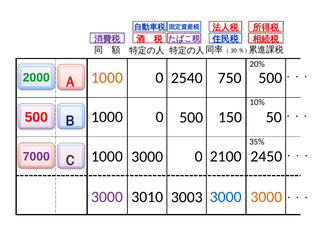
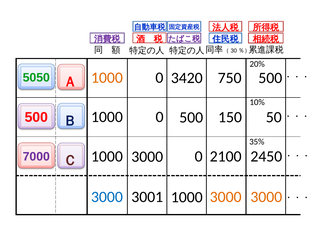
2540: 2540 -> 3420 (187, 78)
2000: 2000 -> 5050 (36, 77)
3000 colour: purple -> blue (107, 197)
3010: 3010 -> 3001 (147, 197)
3000 colour: blue -> orange (226, 197)
3003: 3003 -> 1000 (187, 197)
